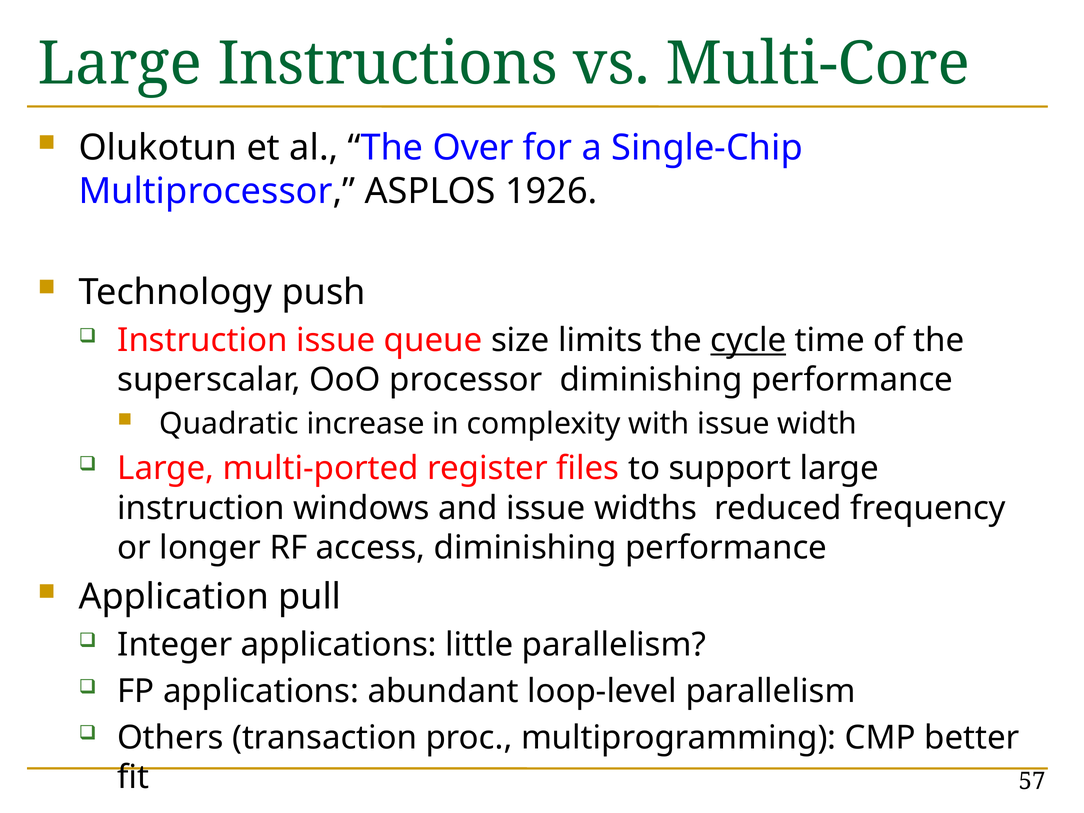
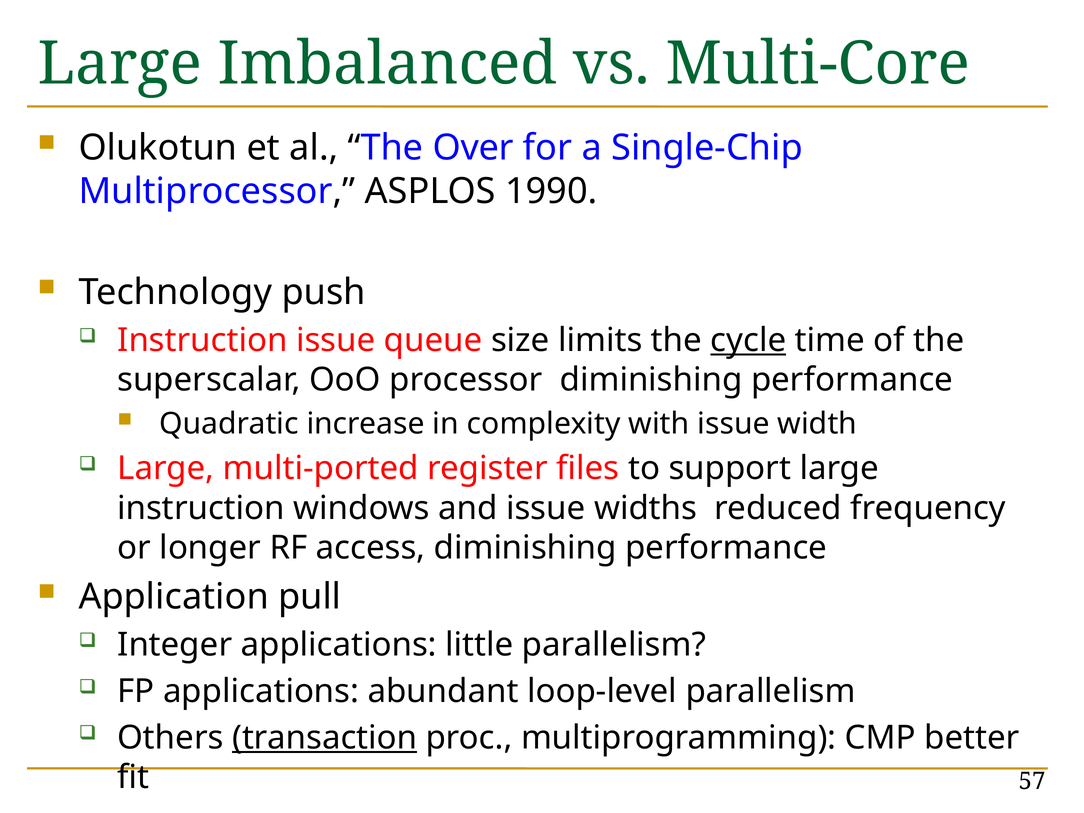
Instructions: Instructions -> Imbalanced (387, 64)
1926: 1926 -> 1990 (551, 191)
transaction underline: none -> present (325, 738)
